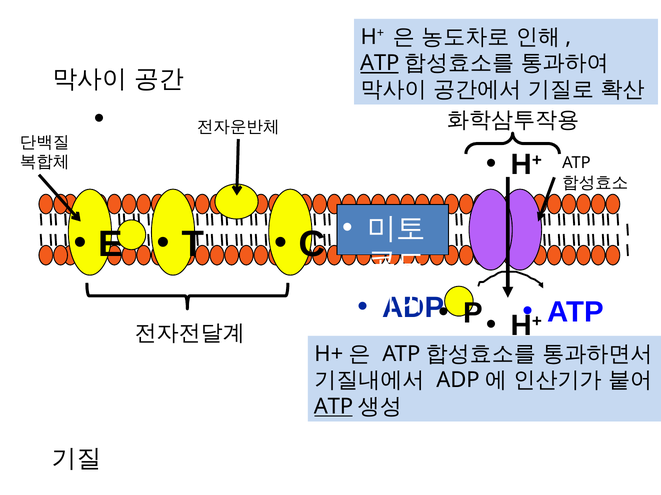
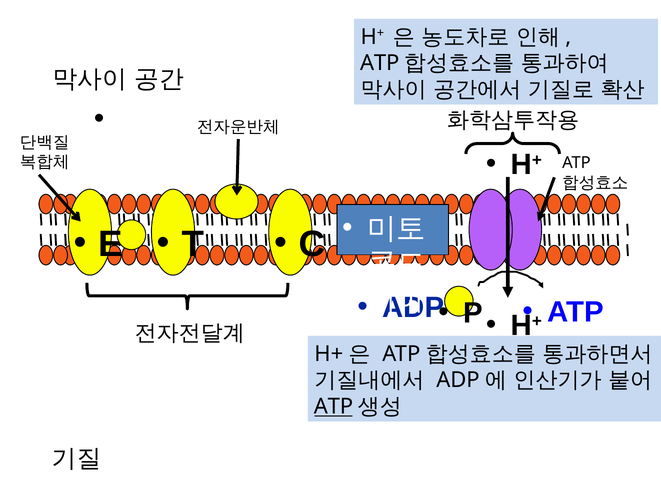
ATP underline: present -> none (380, 63)
